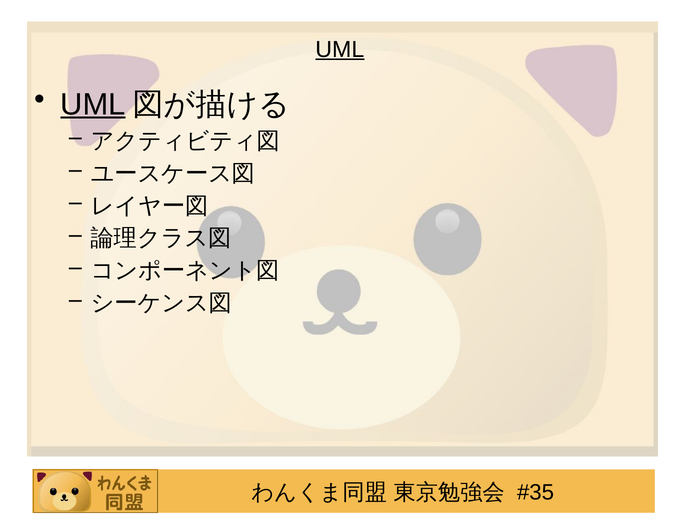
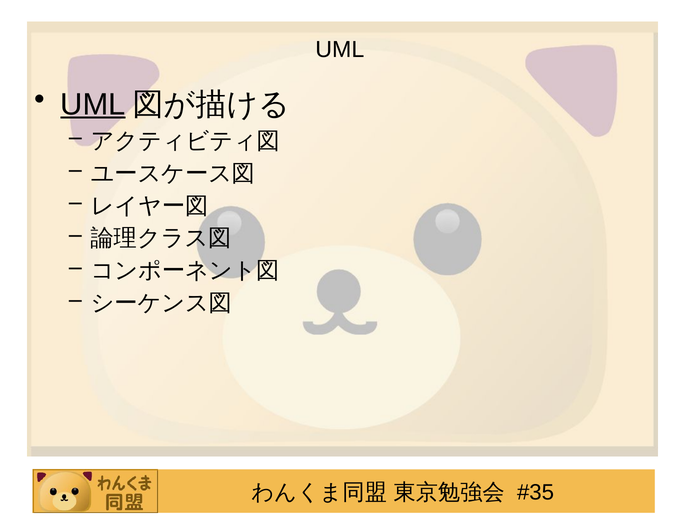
UML underline: present -> none (340, 49)
